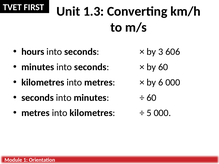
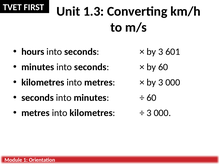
606: 606 -> 601 (173, 52)
6: 6 -> 3 (161, 82)
5: 5 -> 3 (149, 113)
